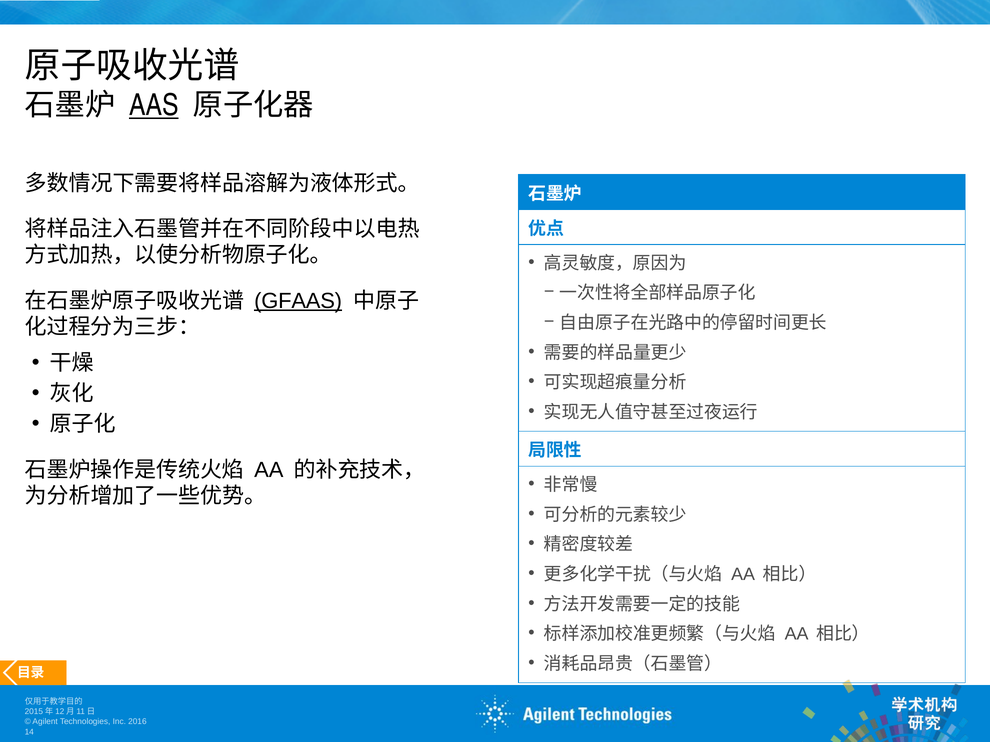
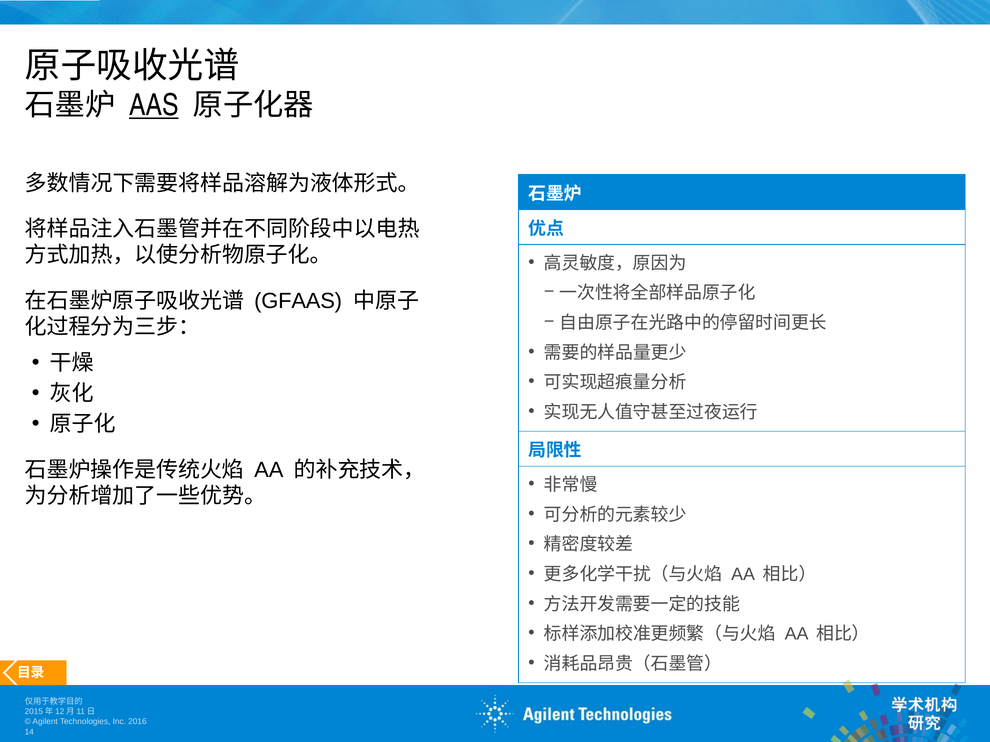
GFAAS underline: present -> none (298, 301)
